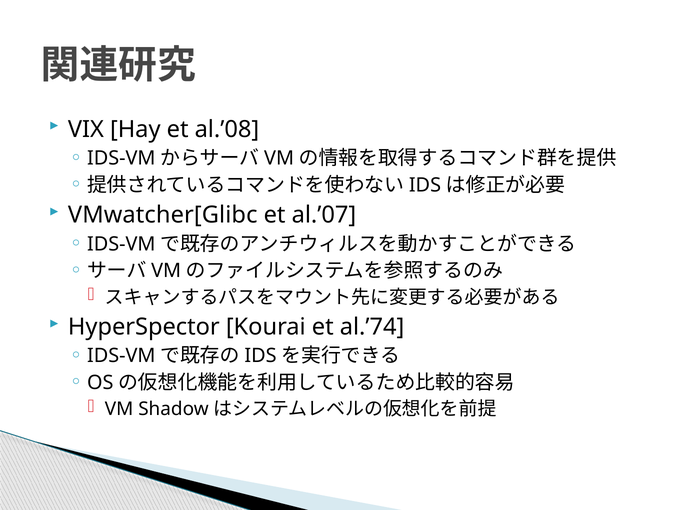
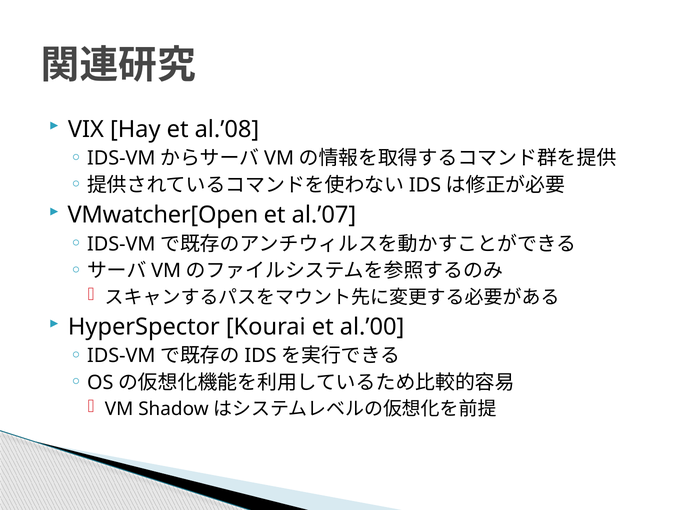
VMwatcher[Glibc: VMwatcher[Glibc -> VMwatcher[Open (163, 215)
al.’74: al.’74 -> al.’00 (372, 327)
